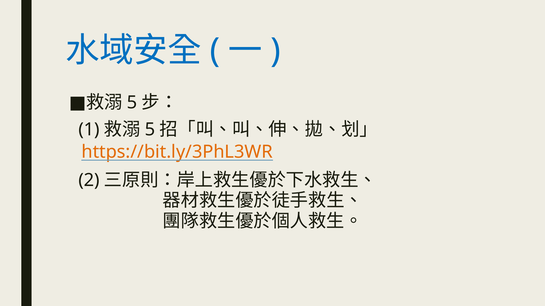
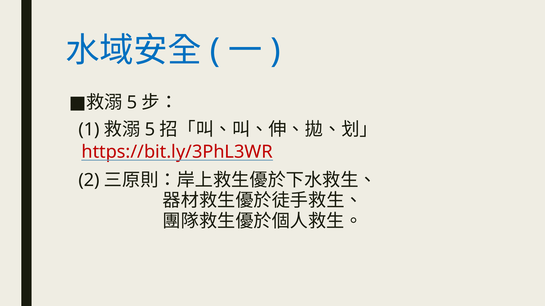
https://bit.ly/3PhL3WR colour: orange -> red (177, 152)
